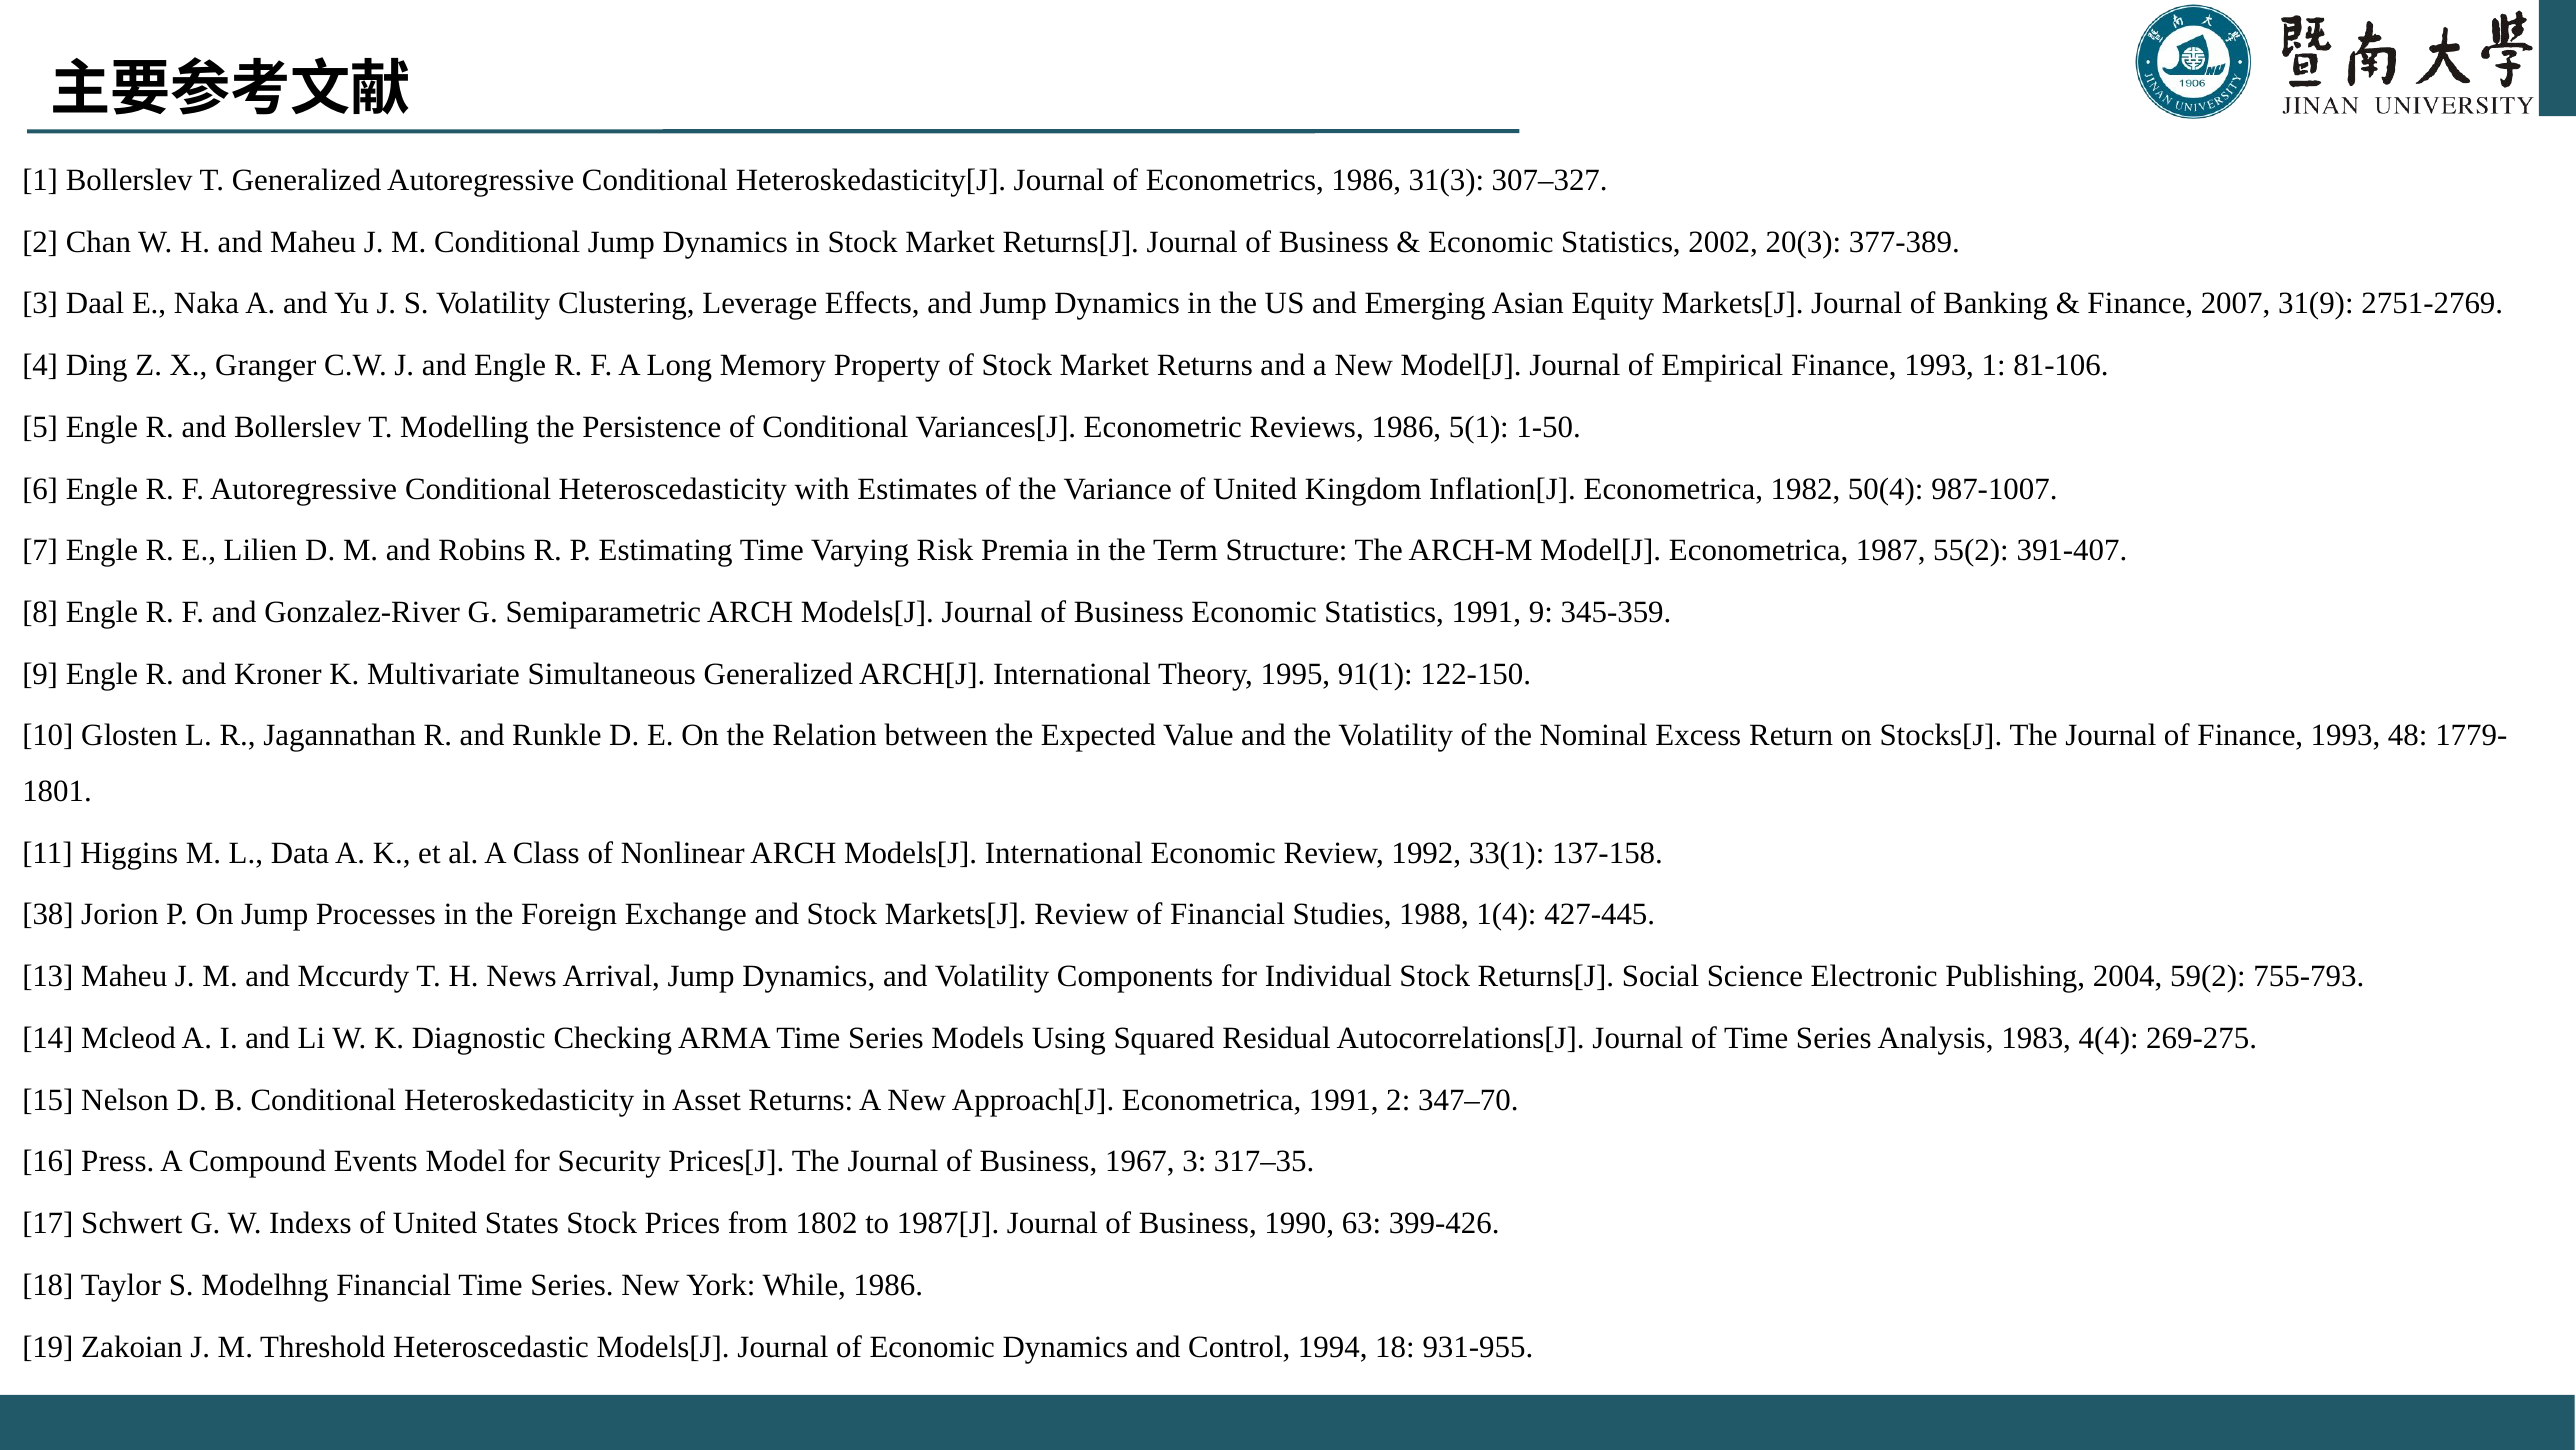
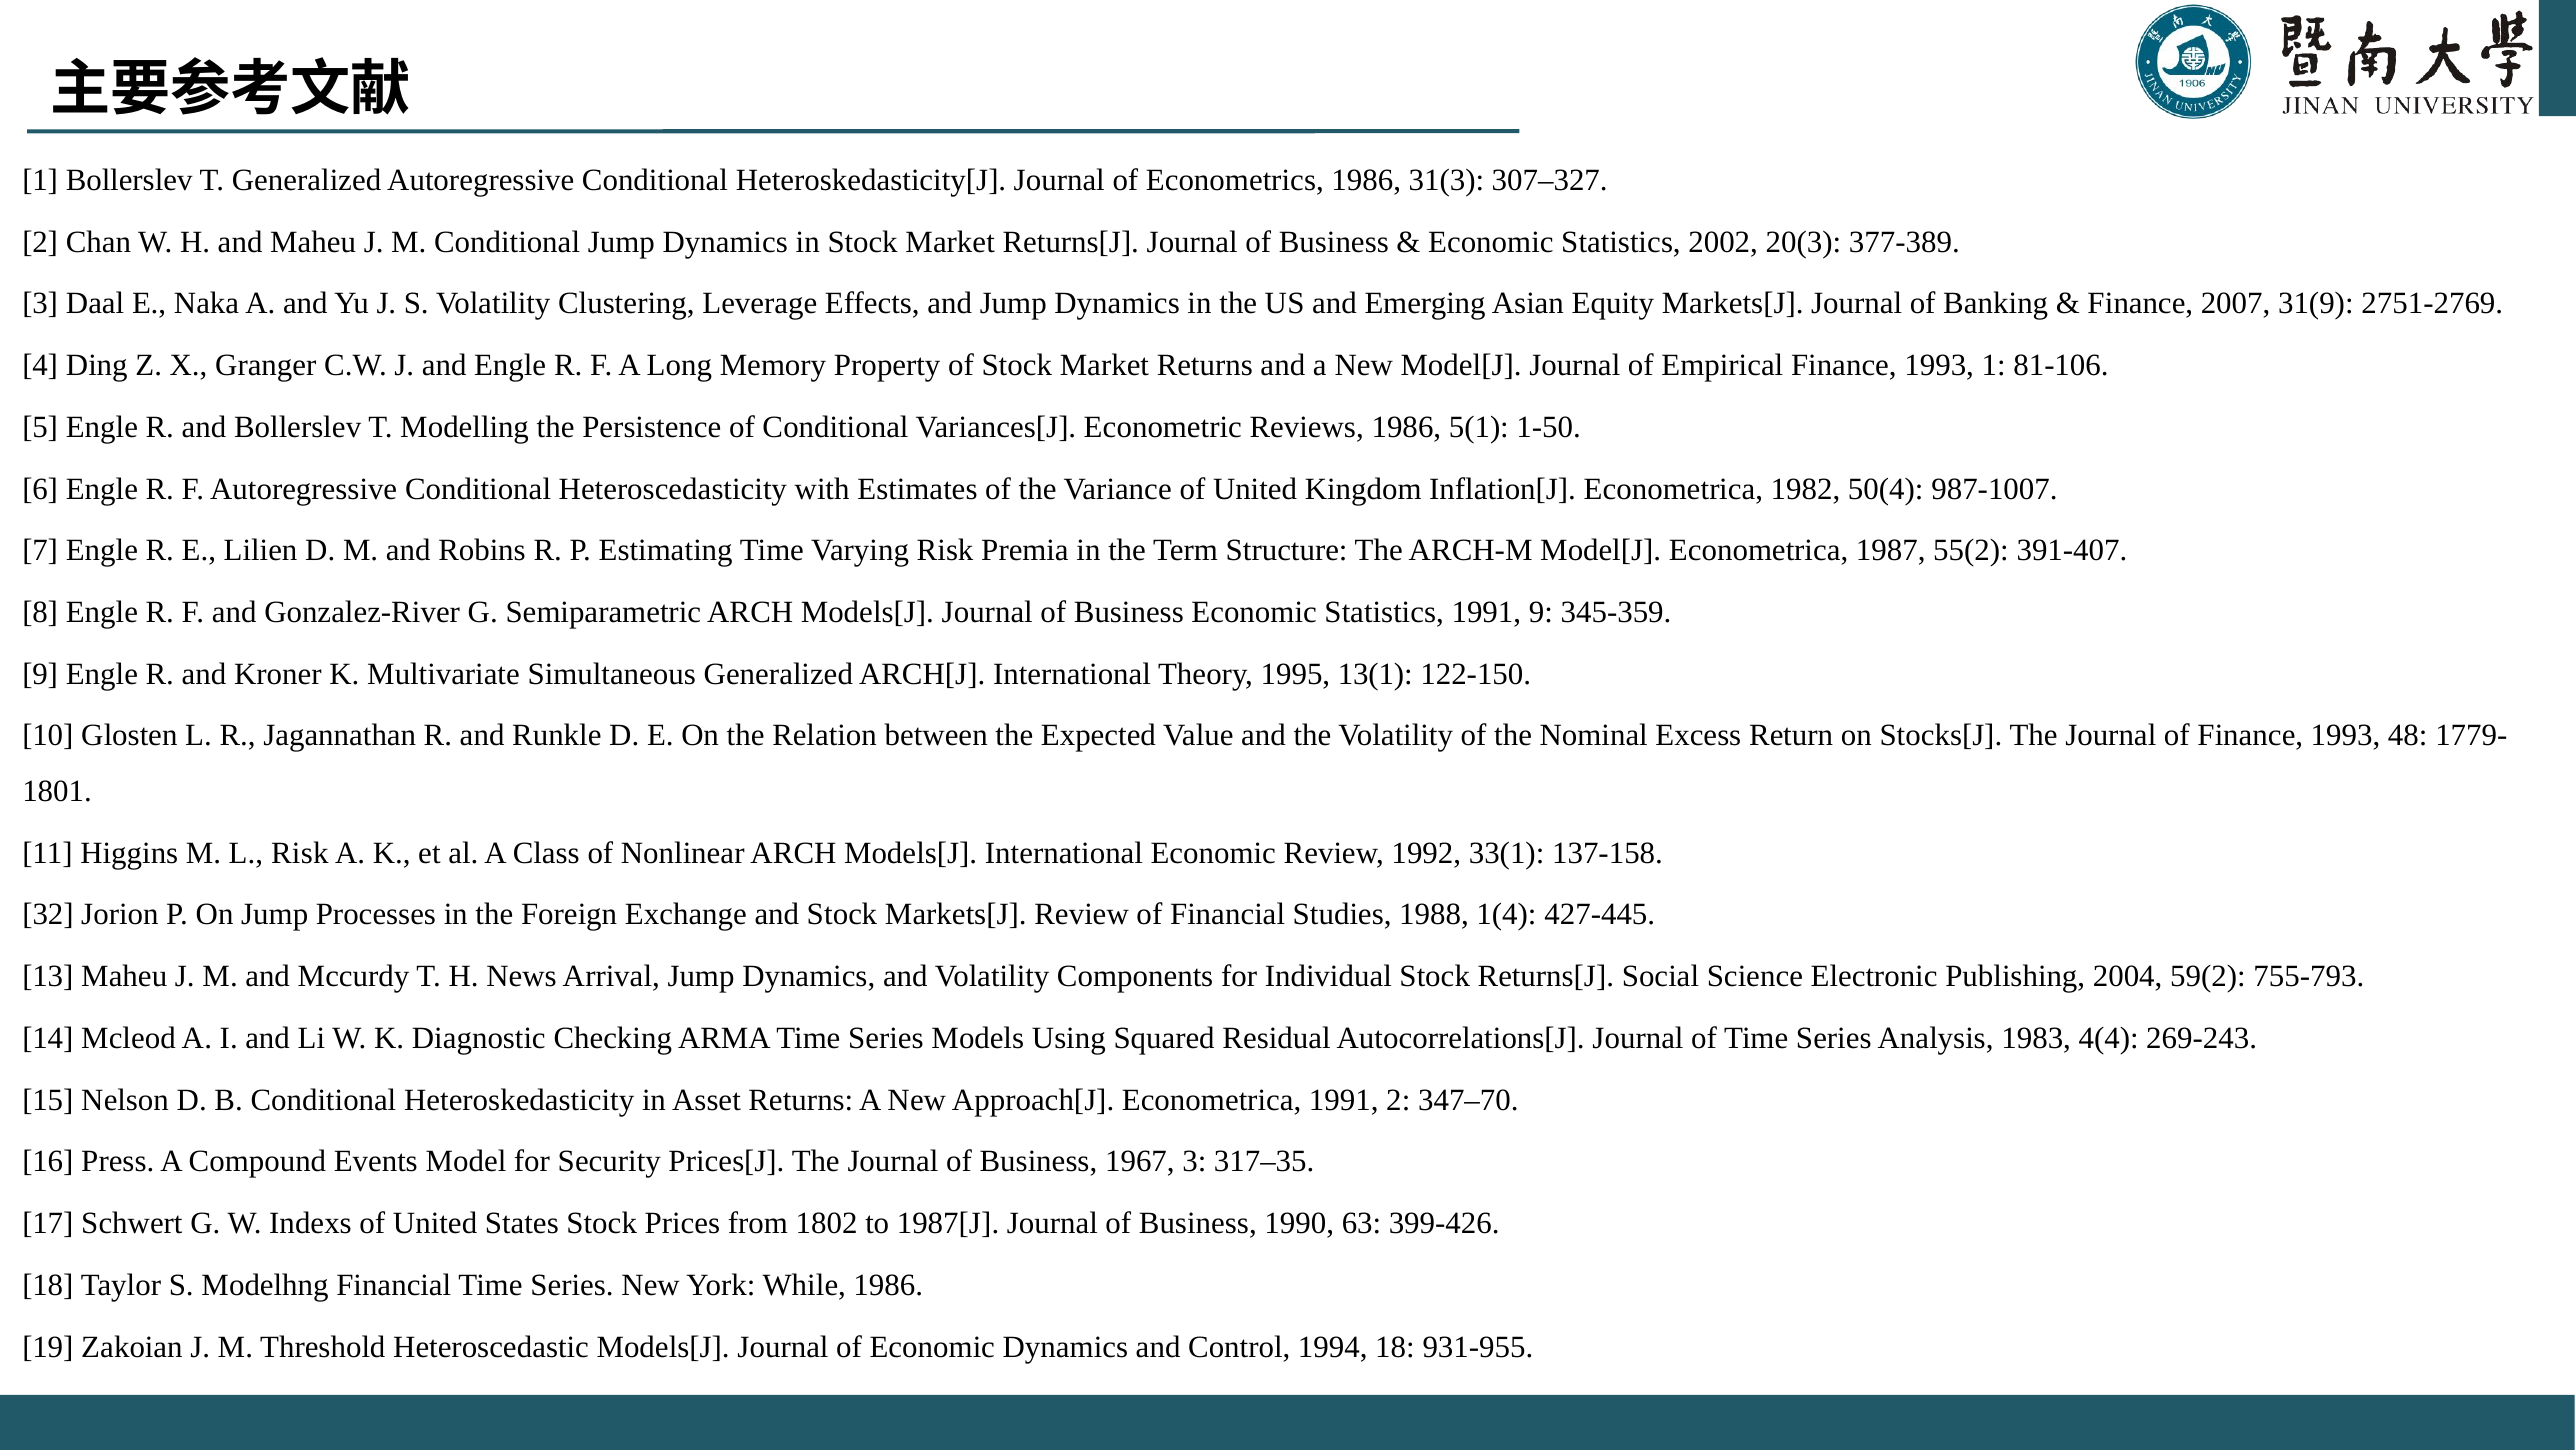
91(1: 91(1 -> 13(1 (1375, 674)
L Data: Data -> Risk (300, 853)
38: 38 -> 32 (48, 914)
269-275: 269-275 -> 269-243 (2202, 1038)
